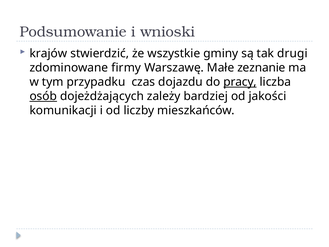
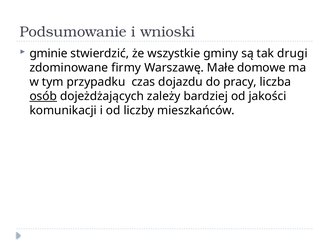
krajów: krajów -> gminie (49, 53)
zeznanie: zeznanie -> domowe (261, 68)
pracy underline: present -> none (240, 82)
